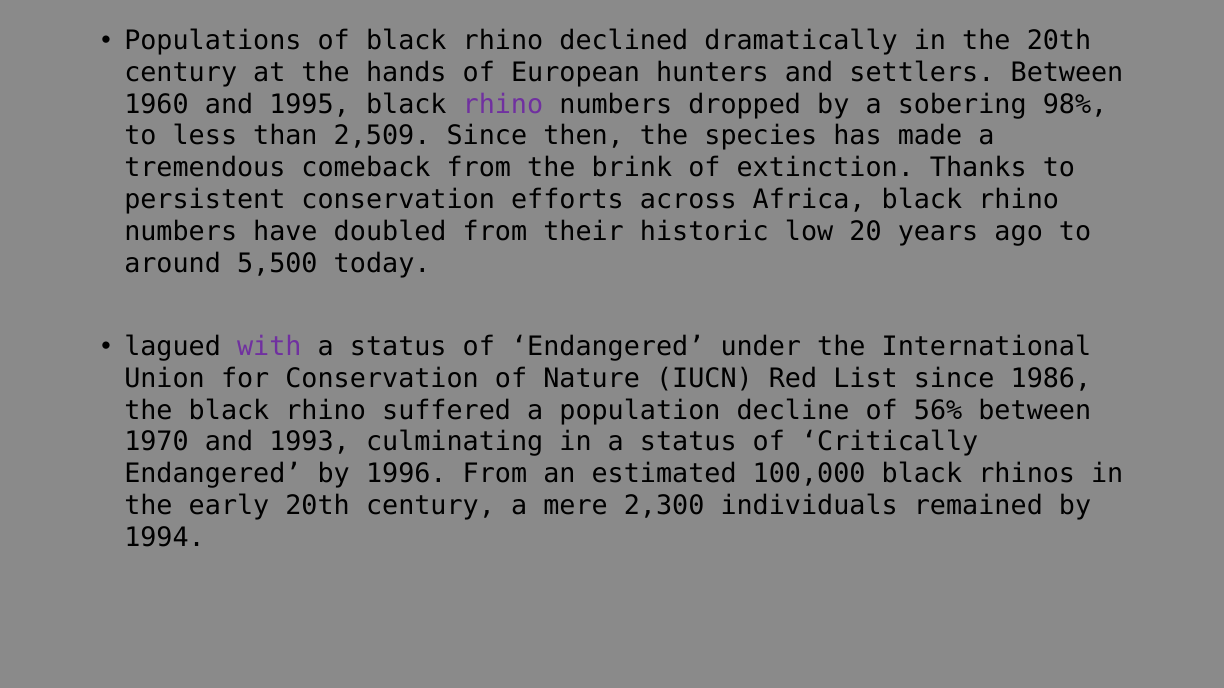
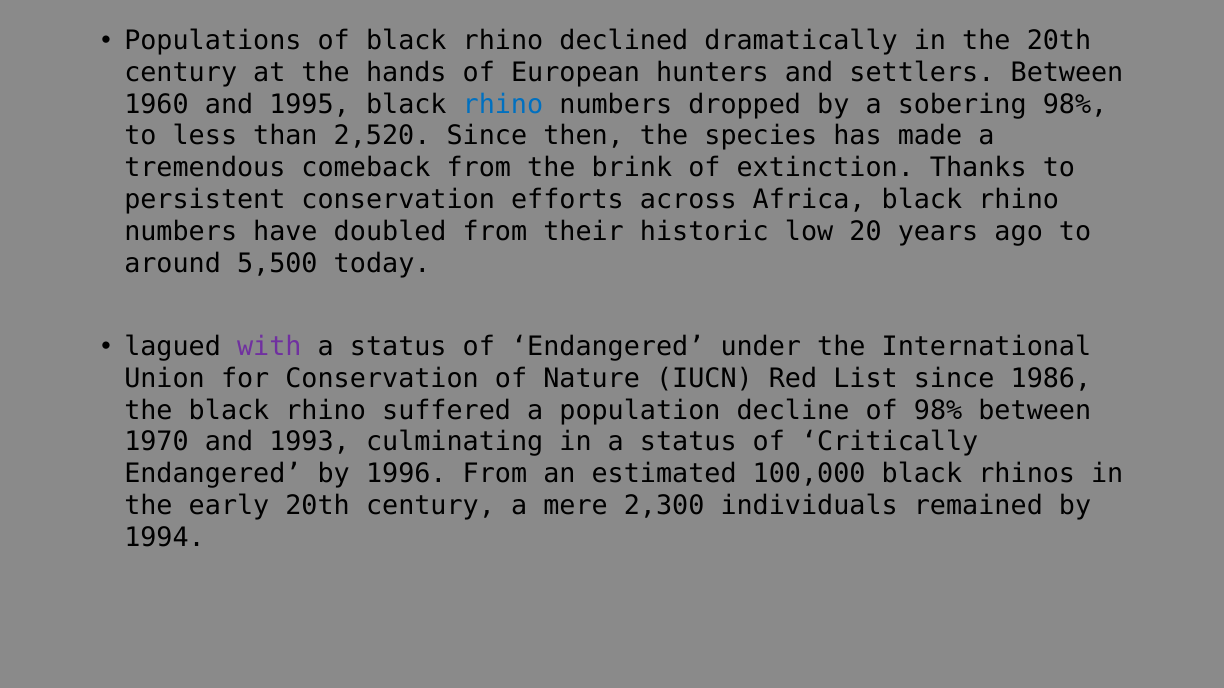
rhino colour: purple -> blue (503, 104)
2,509: 2,509 -> 2,520 (382, 136)
of 56%: 56% -> 98% (938, 411)
